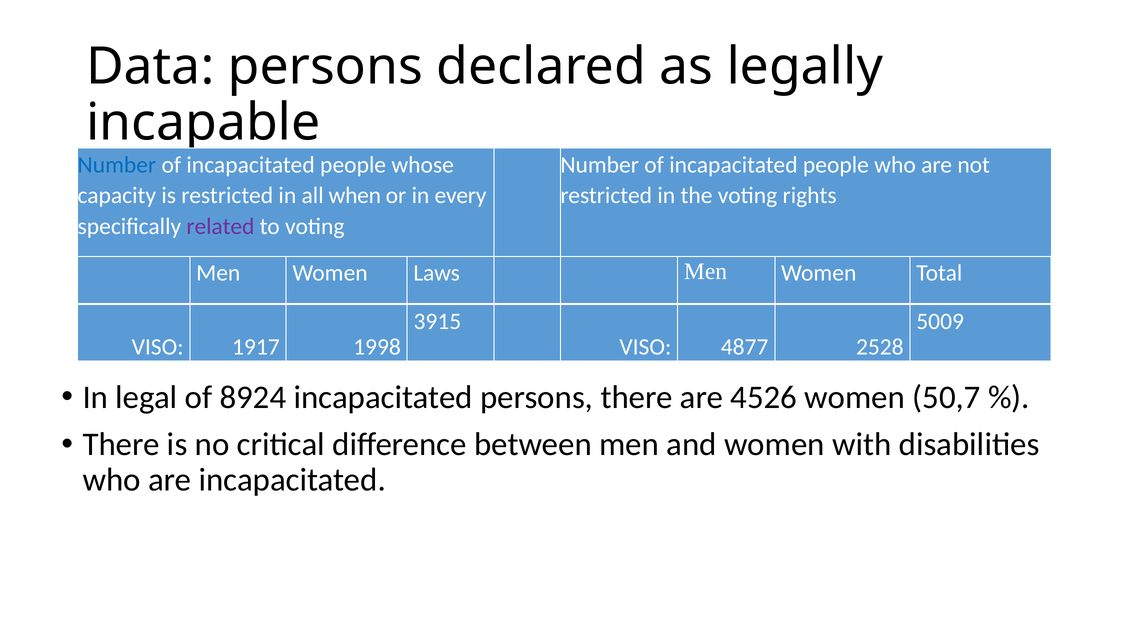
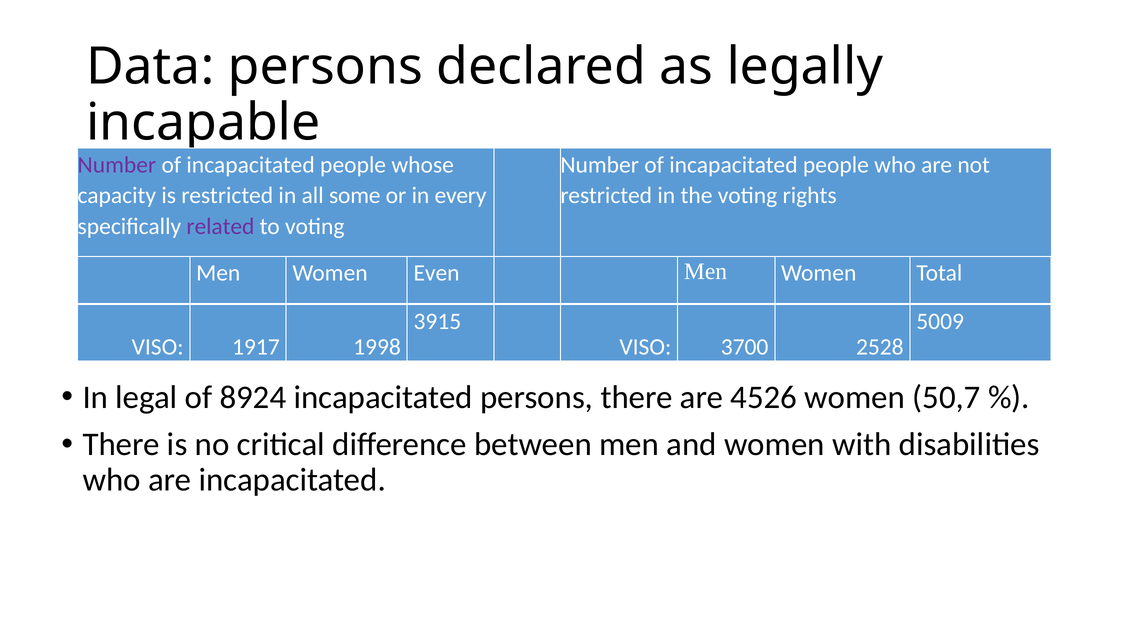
Number colour: blue -> purple (117, 165)
when: when -> some (355, 196)
Laws: Laws -> Even (437, 273)
4877: 4877 -> 3700 (745, 347)
